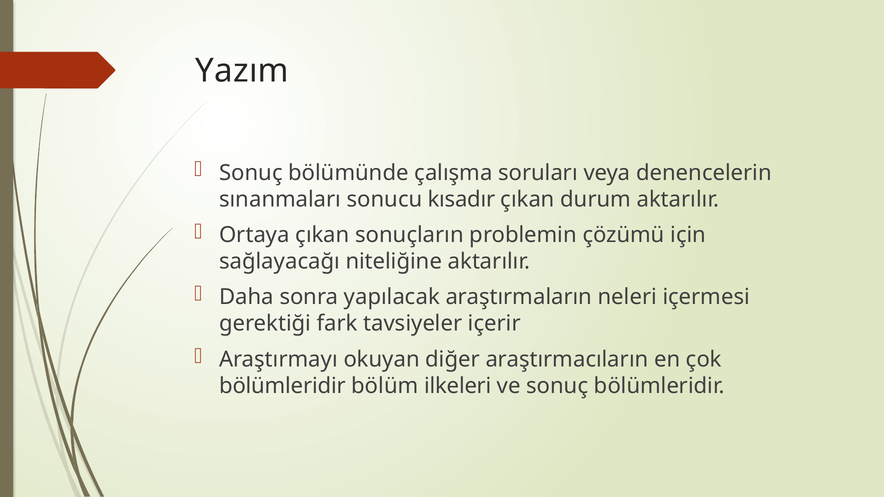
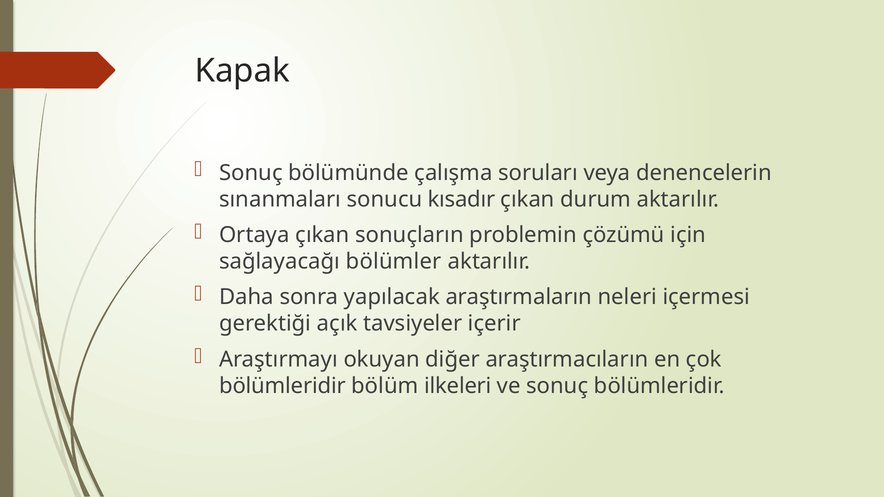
Yazım: Yazım -> Kapak (242, 71)
niteliğine: niteliğine -> bölümler (394, 262)
fark: fark -> açık (337, 324)
